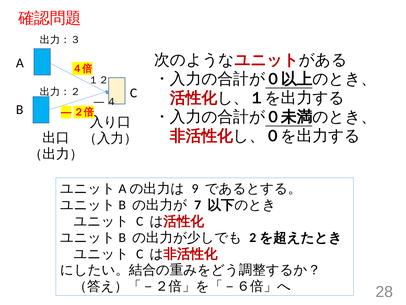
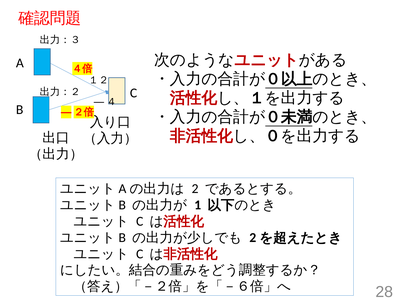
9: 9 -> 2 (195, 188)
7: 7 -> 1 (198, 205)
